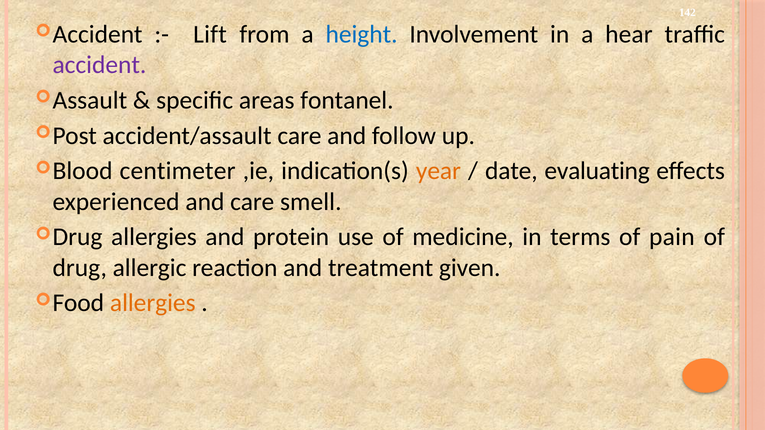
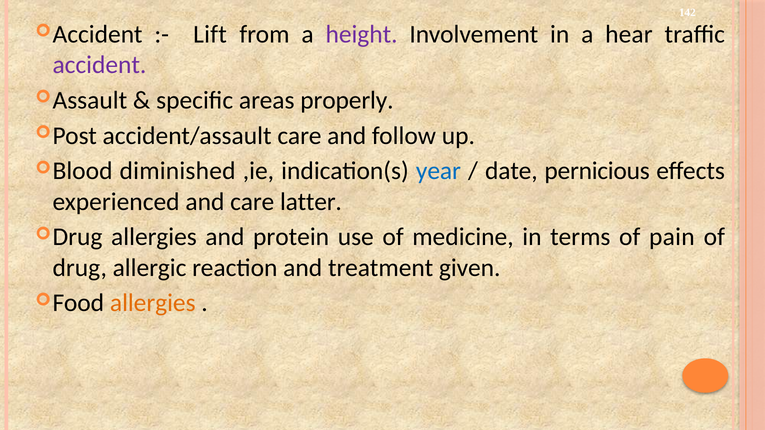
height colour: blue -> purple (362, 34)
fontanel: fontanel -> properly (347, 100)
centimeter: centimeter -> diminished (178, 171)
year colour: orange -> blue (438, 171)
evaluating: evaluating -> pernicious (597, 171)
smell: smell -> latter (311, 202)
